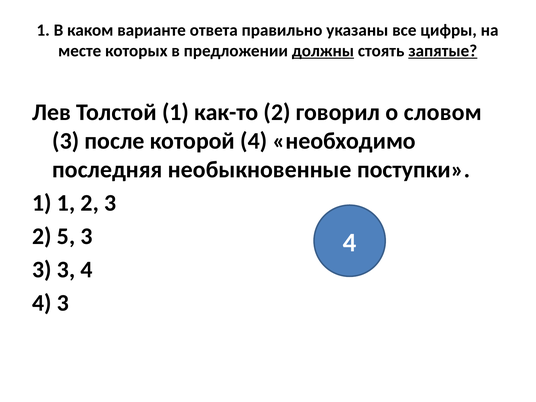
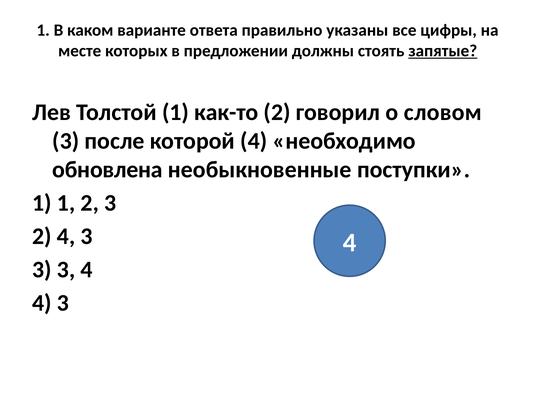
должны underline: present -> none (323, 51)
последняя: последняя -> обновлена (107, 170)
2 5: 5 -> 4 (66, 236)
